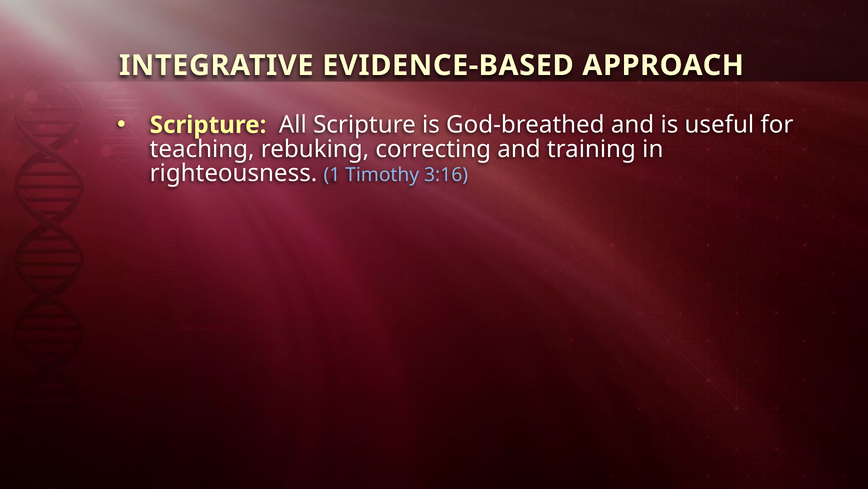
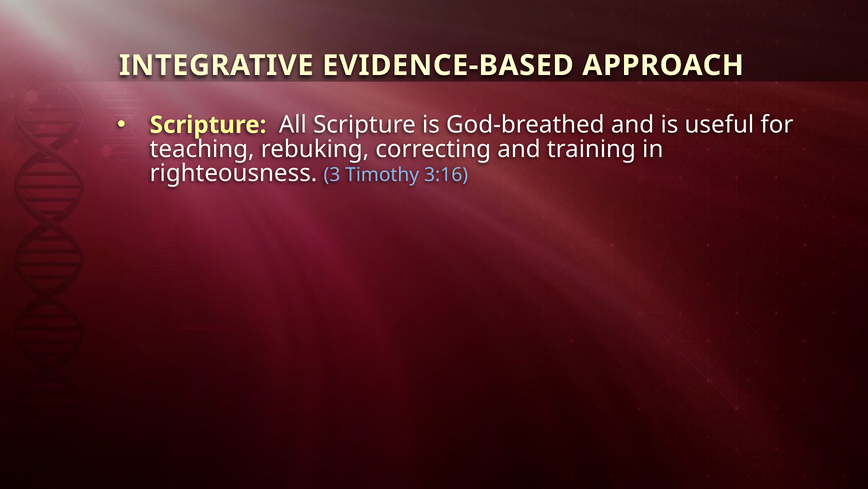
1: 1 -> 3 (332, 175)
